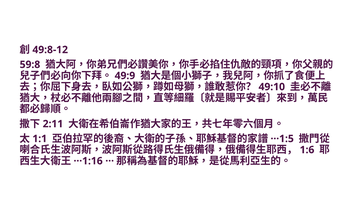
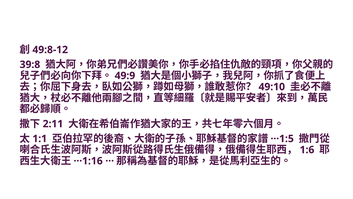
59:8: 59:8 -> 39:8 (30, 64)
